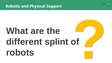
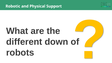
splint: splint -> down (56, 42)
